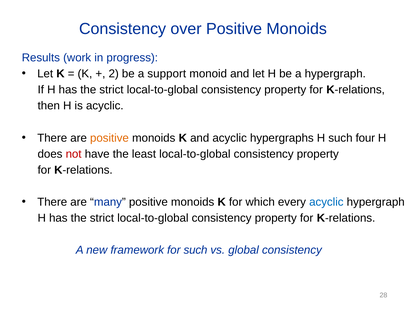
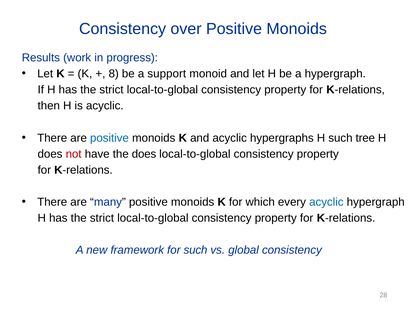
2: 2 -> 8 (114, 74)
positive colour: orange -> blue (109, 138)
four: four -> tree (365, 138)
the least: least -> does (144, 154)
